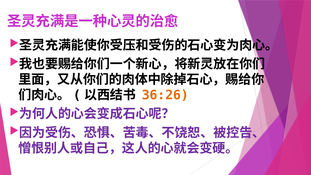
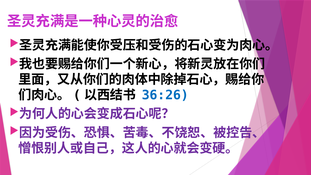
36:26 colour: orange -> blue (165, 95)
